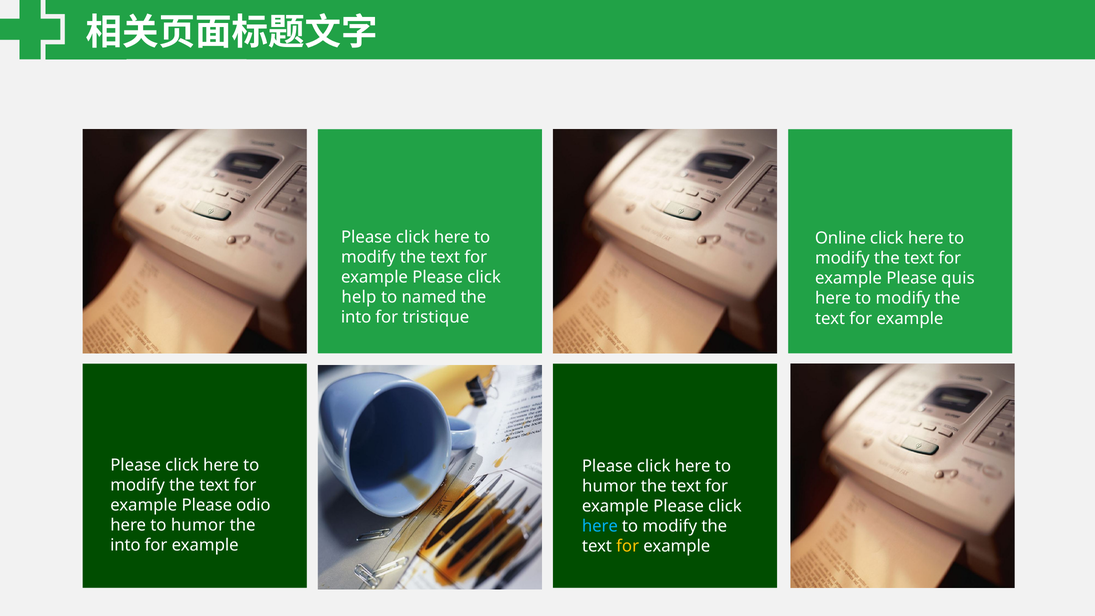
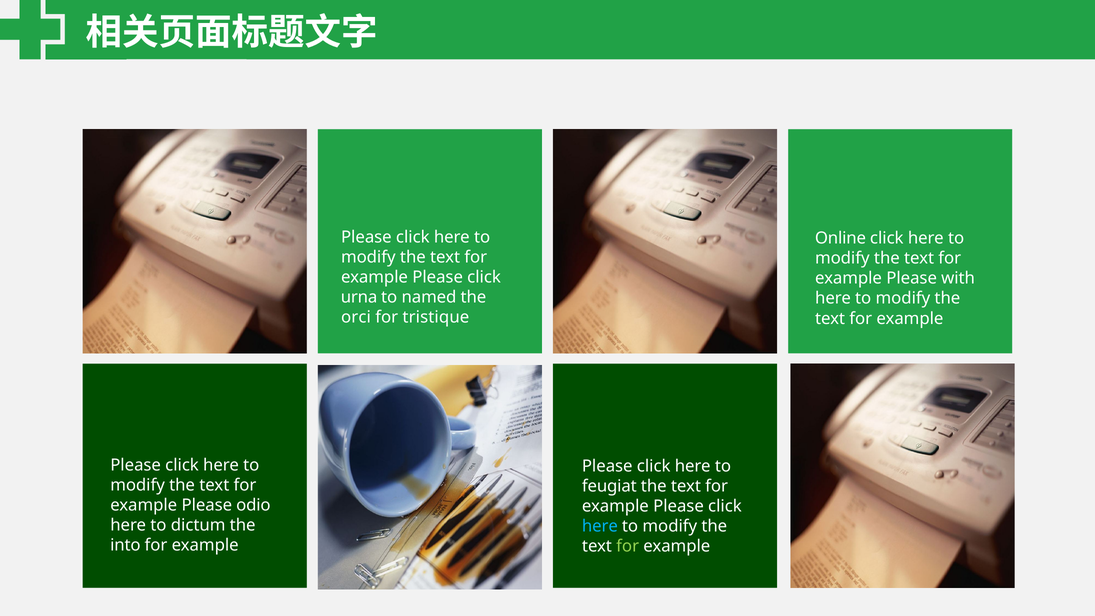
quis: quis -> with (958, 278)
help: help -> urna (359, 297)
into: into -> orci (356, 317)
humor: humor -> feugiat (609, 486)
humor: humor -> dictum (198, 525)
for colour: yellow -> light green (628, 546)
